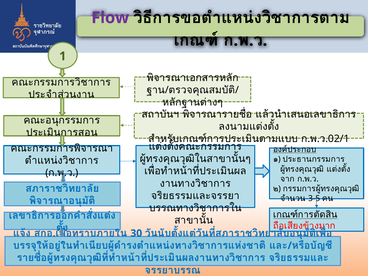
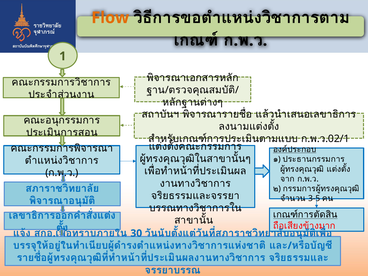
Flow colour: purple -> orange (110, 18)
